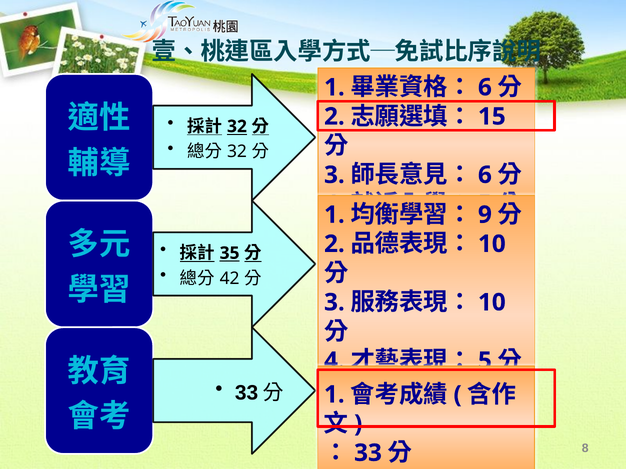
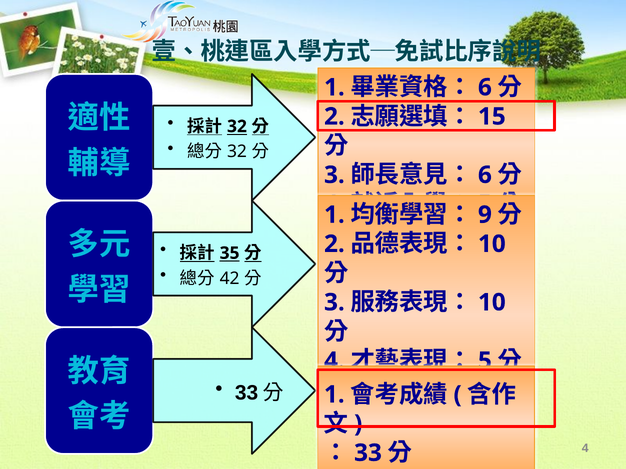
8: 8 -> 4 (585, 448)
